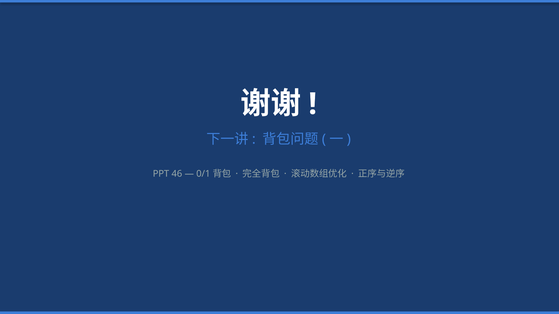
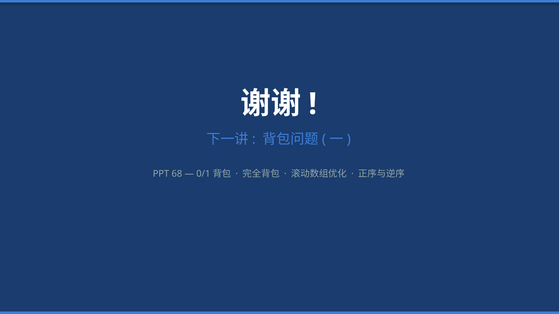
46: 46 -> 68 (177, 174)
